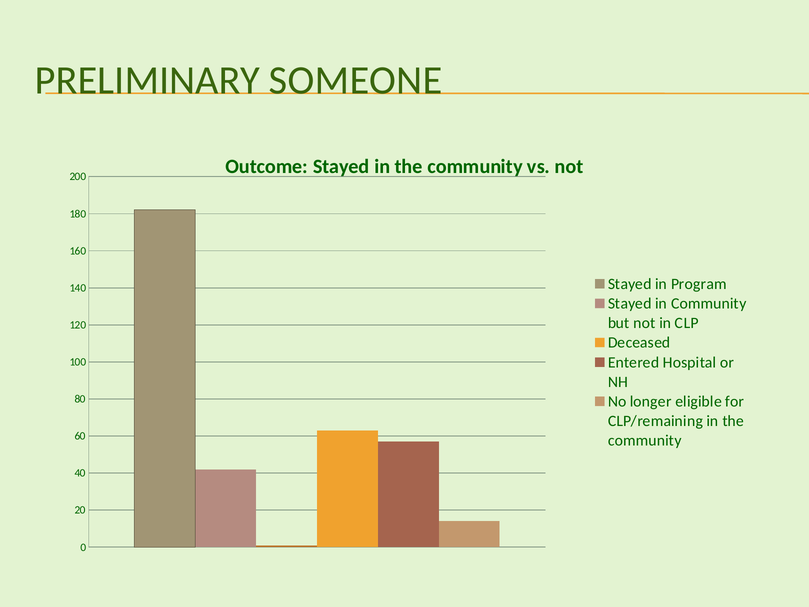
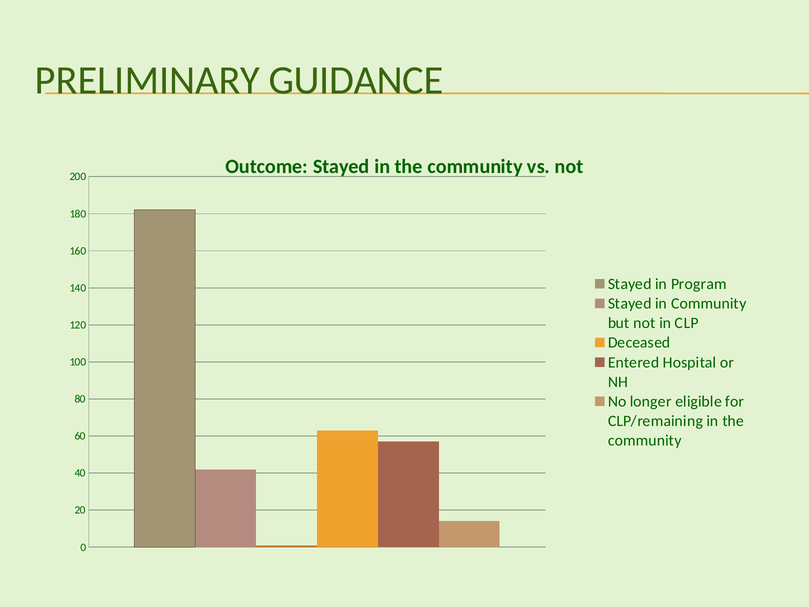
SOMEONE: SOMEONE -> GUIDANCE (356, 80)
